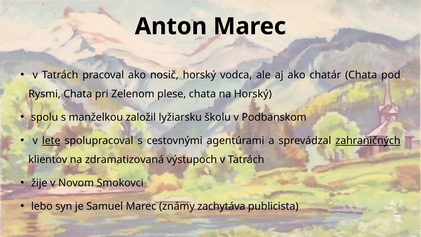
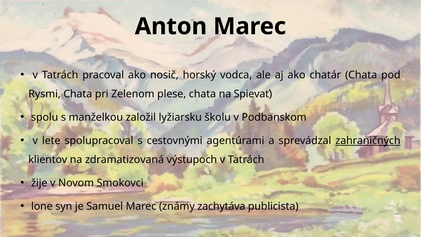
na Horský: Horský -> Spievať (253, 94)
lete underline: present -> none (51, 141)
lebo: lebo -> lone (42, 206)
